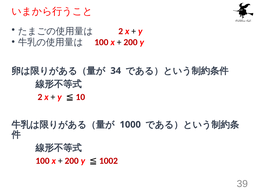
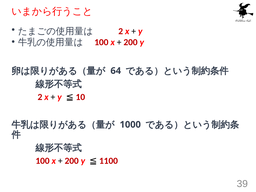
34: 34 -> 64 (116, 71)
1002: 1002 -> 1100 (109, 161)
